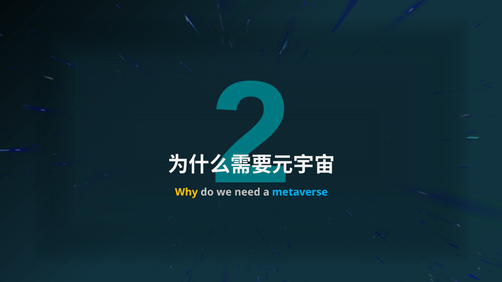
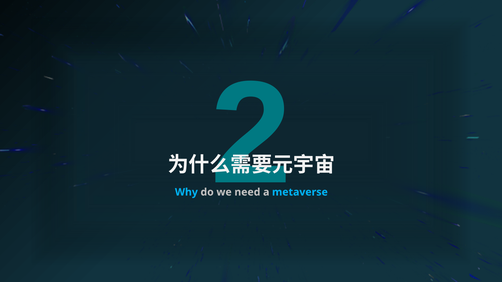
Why colour: yellow -> light blue (186, 192)
